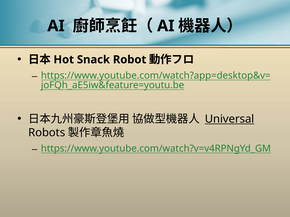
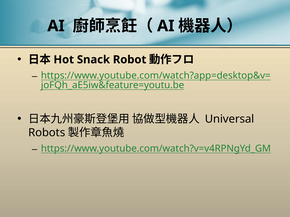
Universal underline: present -> none (230, 119)
